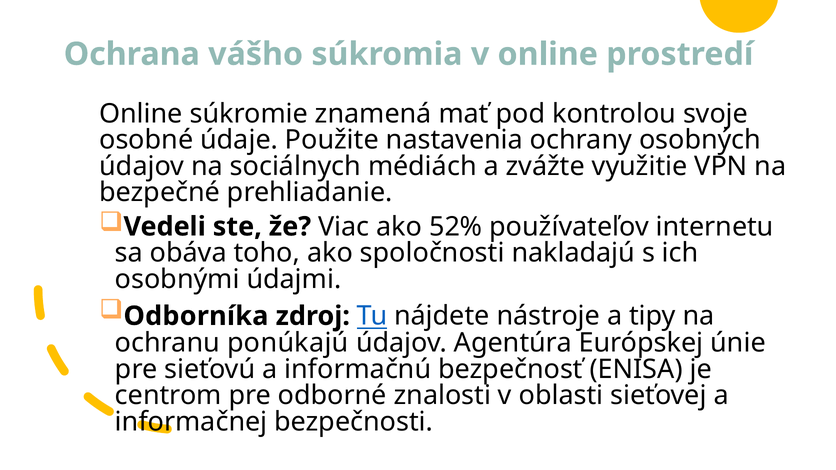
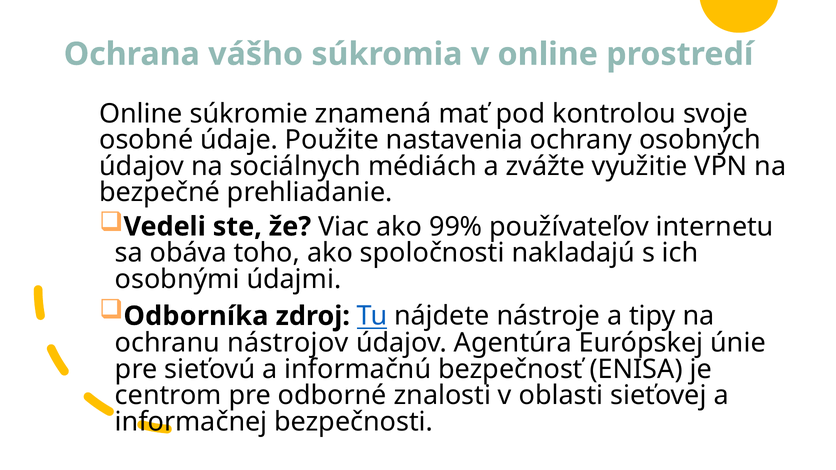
52%: 52% -> 99% (456, 227)
ponúkajú: ponúkajú -> nástrojov (288, 343)
